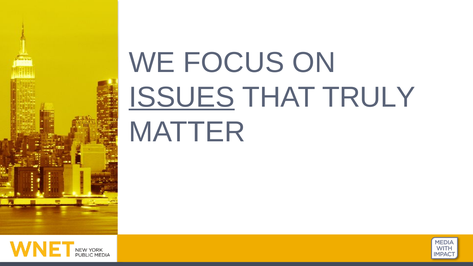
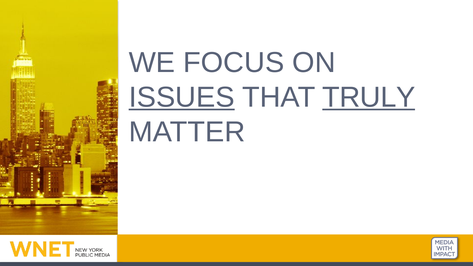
TRULY underline: none -> present (369, 97)
